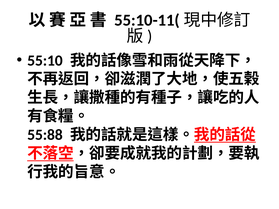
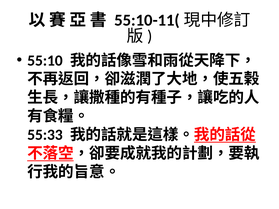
55:88: 55:88 -> 55:33 (45, 135)
